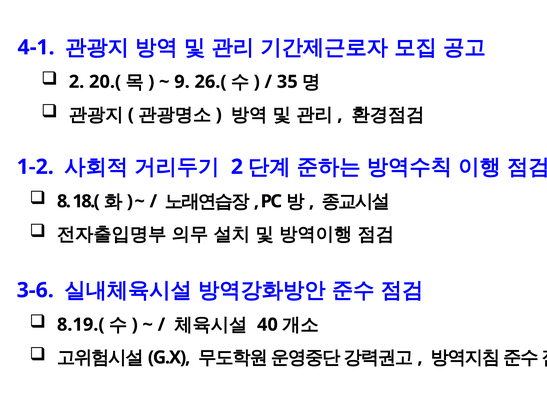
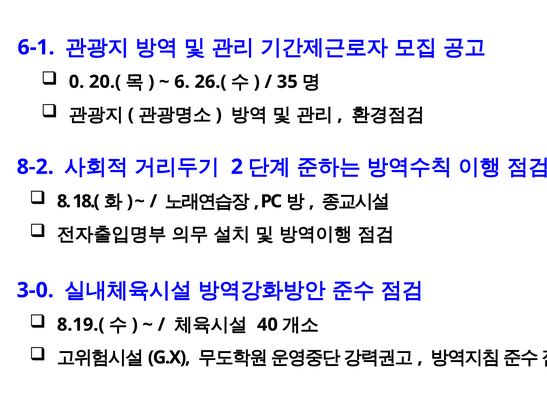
4-1: 4-1 -> 6-1 (36, 47)
2: 2 -> 0 (77, 82)
9: 9 -> 6 (182, 82)
1-2: 1-2 -> 8-2 (35, 167)
3-6: 3-6 -> 3-0 (35, 290)
